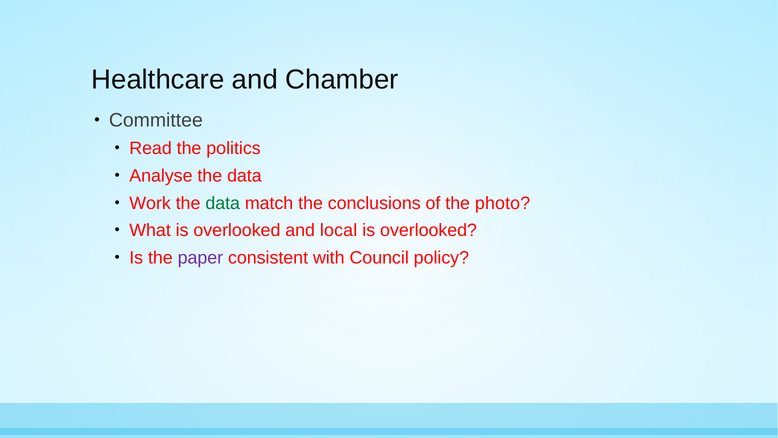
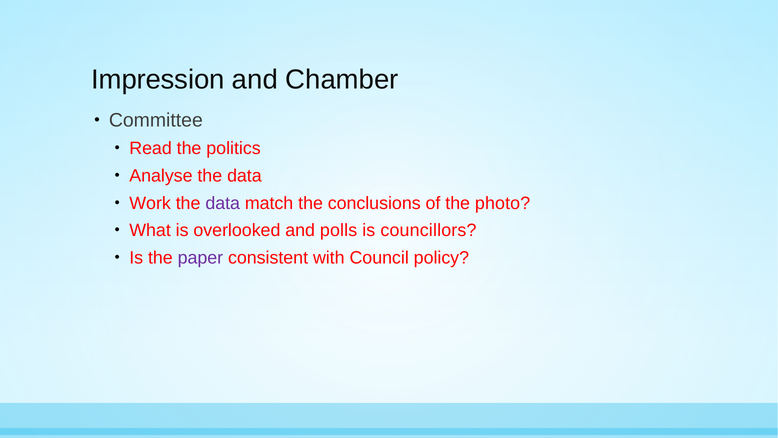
Healthcare: Healthcare -> Impression (158, 79)
data colour: green -> purple (223, 203)
local: local -> polls (339, 230)
overlooked: overlooked -> councillors (428, 230)
